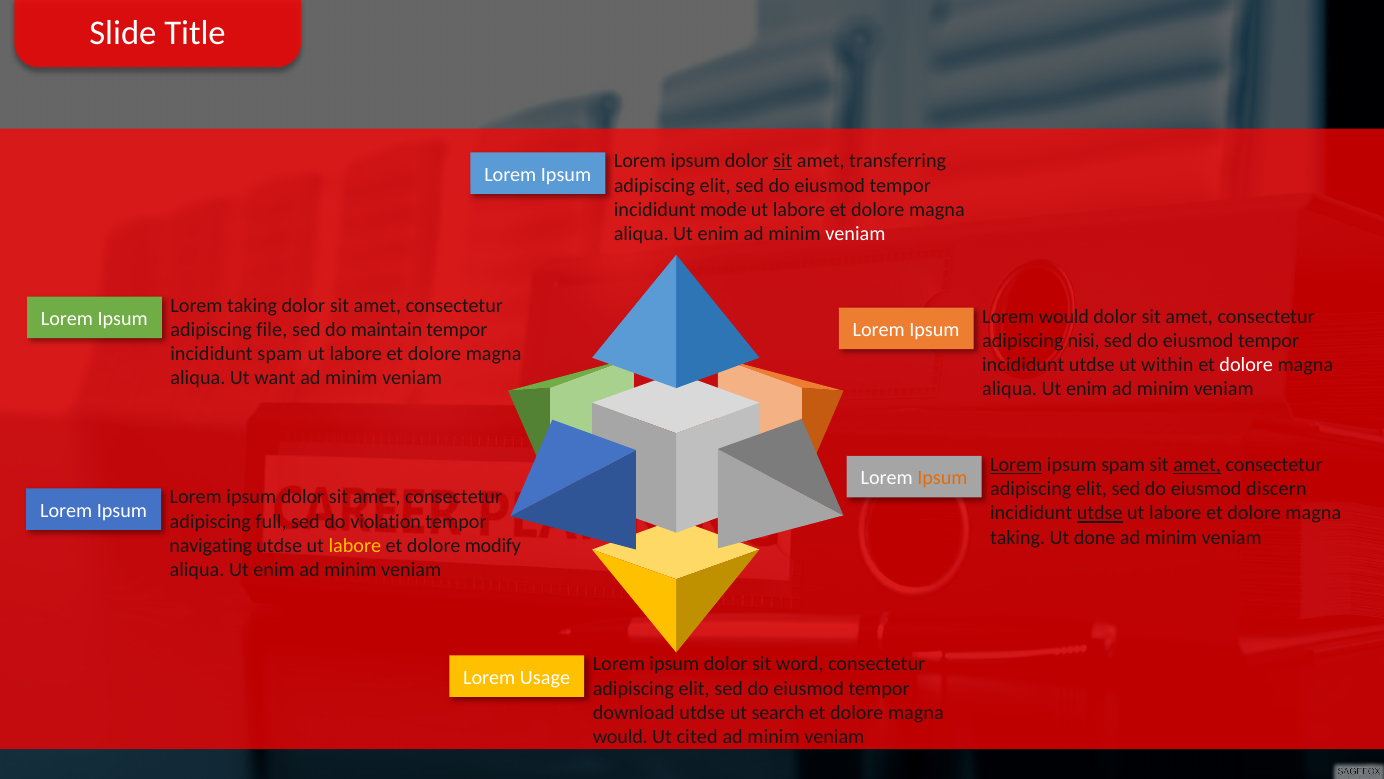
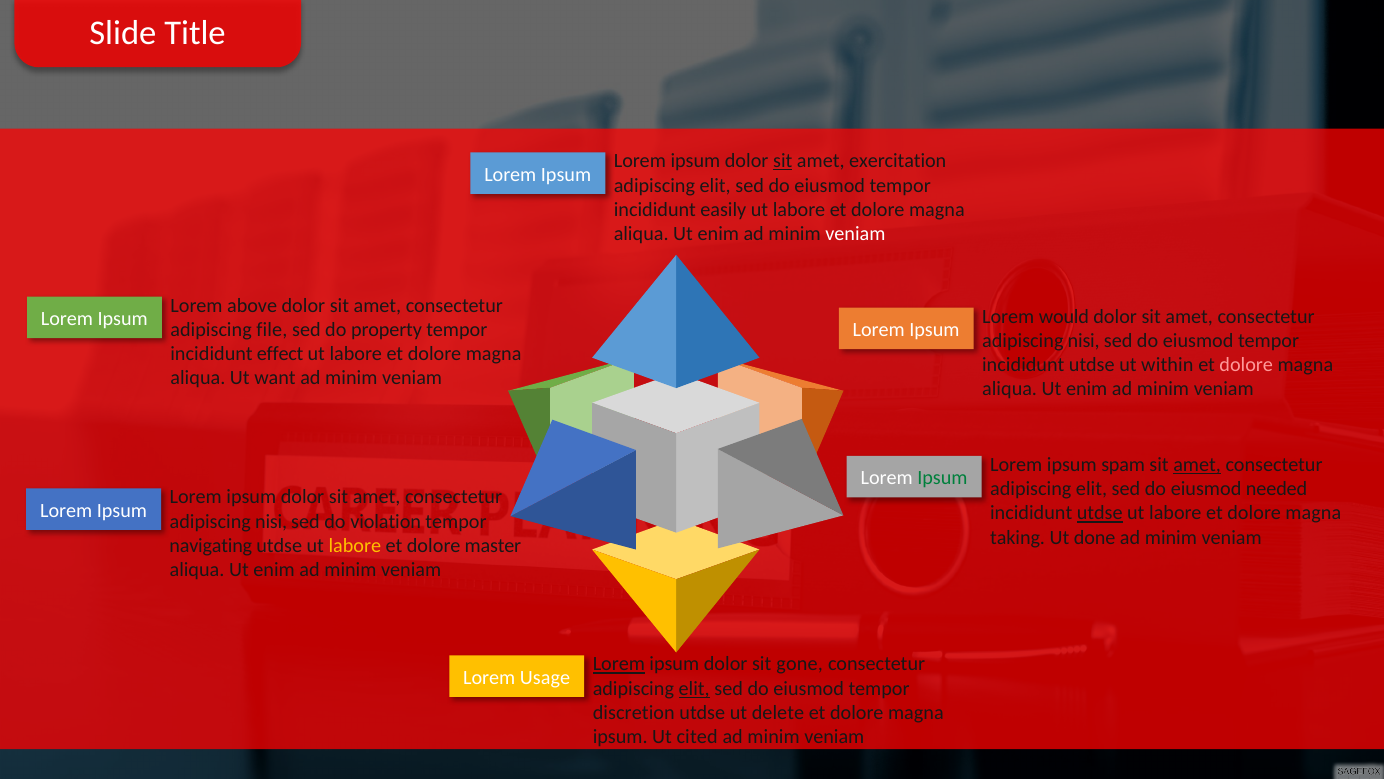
transferring: transferring -> exercitation (898, 161)
mode: mode -> easily (723, 210)
Lorem taking: taking -> above (252, 305)
maintain: maintain -> property (387, 329)
incididunt spam: spam -> effect (280, 354)
dolore colour: white -> pink (1246, 365)
Lorem underline: present -> none (1016, 464)
Ipsum colour: orange -> green (942, 478)
discern: discern -> needed (1277, 489)
full: full -> nisi (271, 521)
modify: modify -> master (493, 545)
Lorem underline: none -> present (619, 664)
word: word -> gone (800, 664)
elit underline: none -> present (694, 688)
download: download -> discretion (634, 712)
search: search -> delete (778, 712)
would: would -> ipsum (620, 736)
